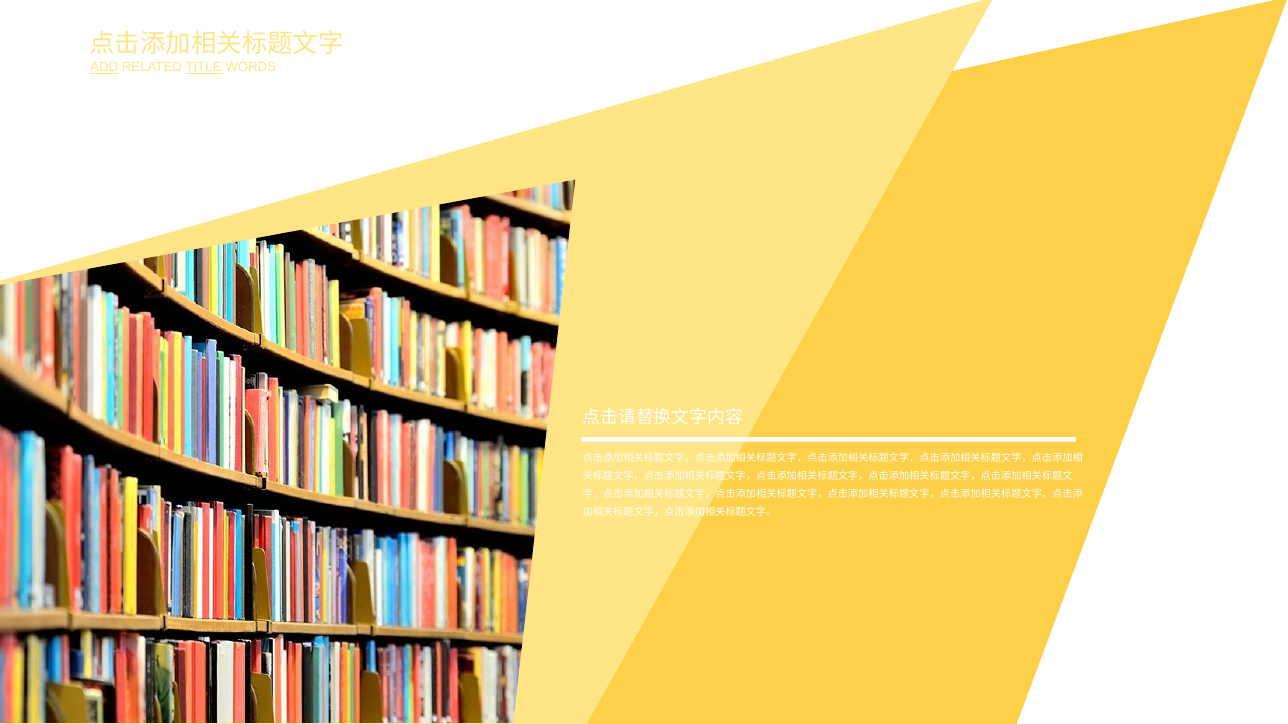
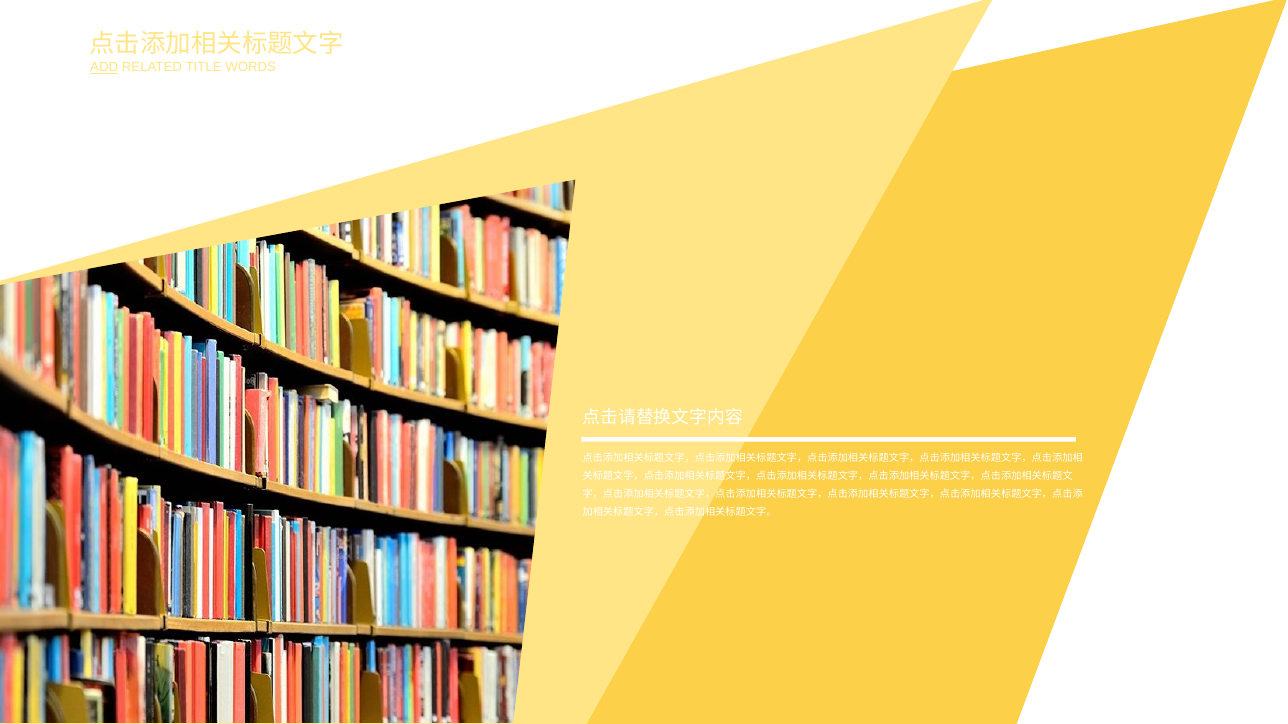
TITLE underline: present -> none (204, 68)
